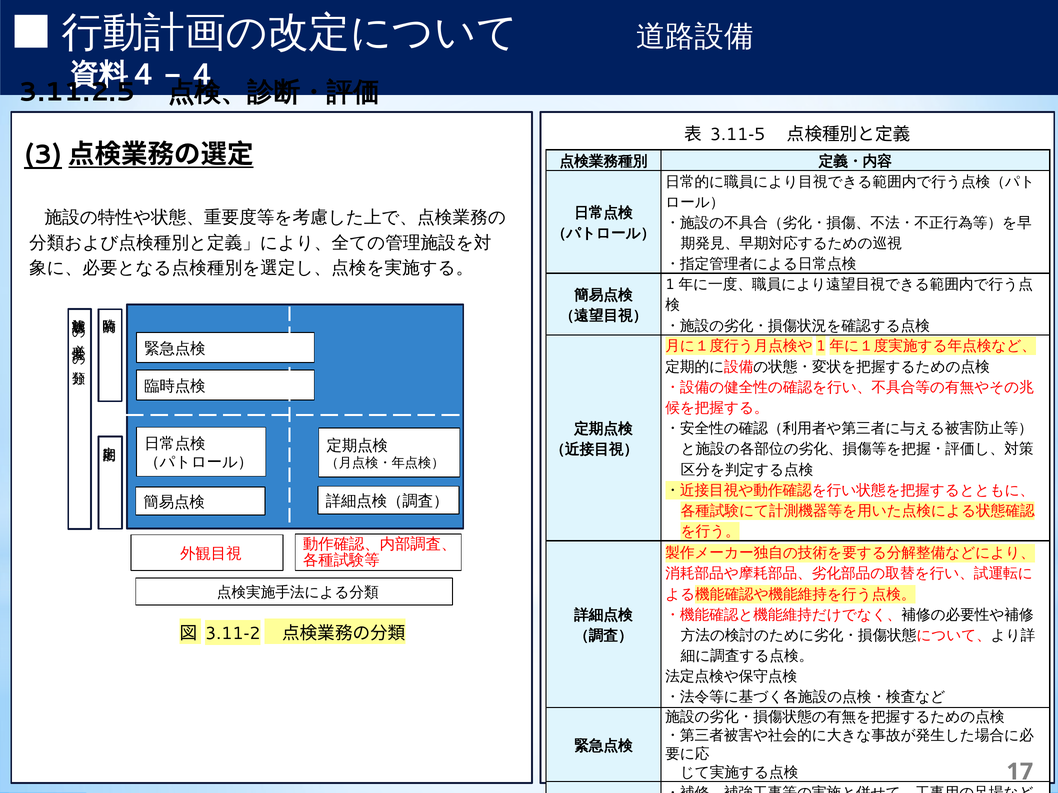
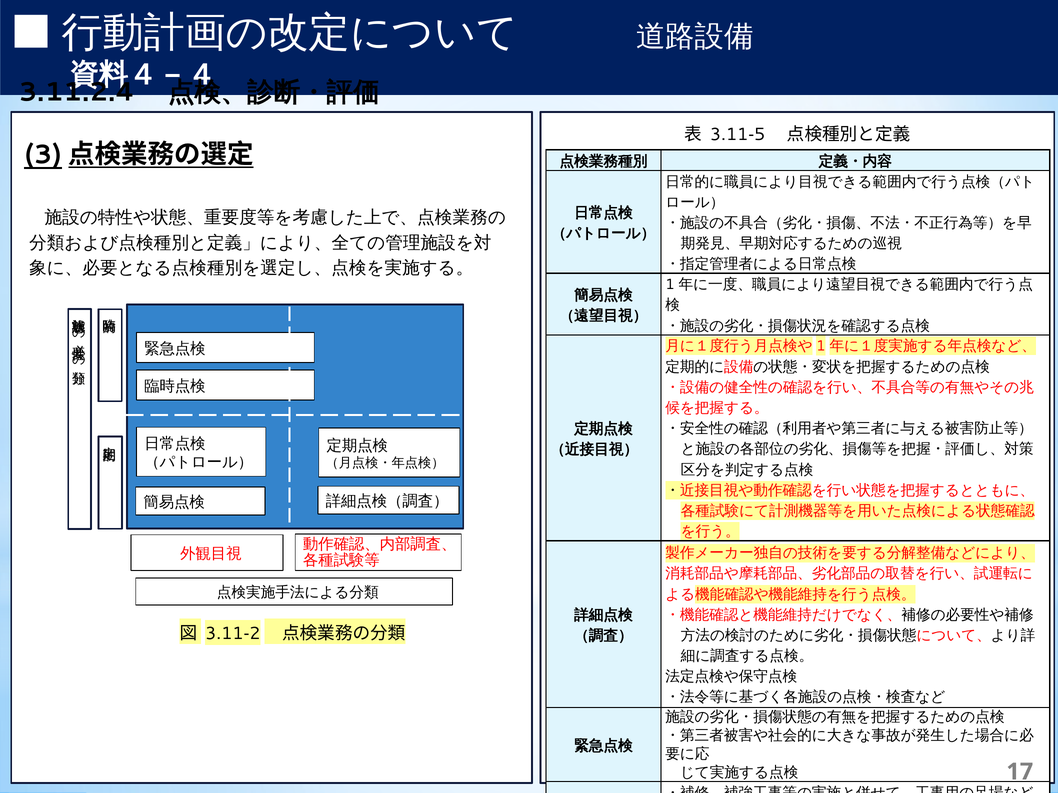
3.11.2.5: 3.11.2.5 -> 3.11.2.4 (77, 92)
